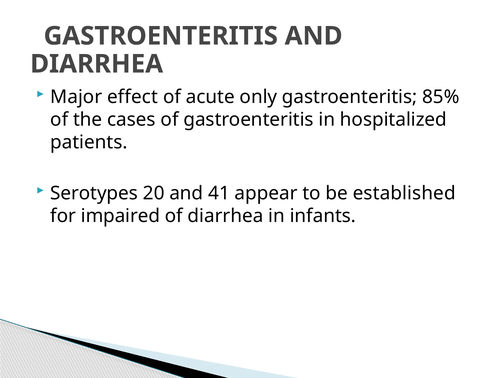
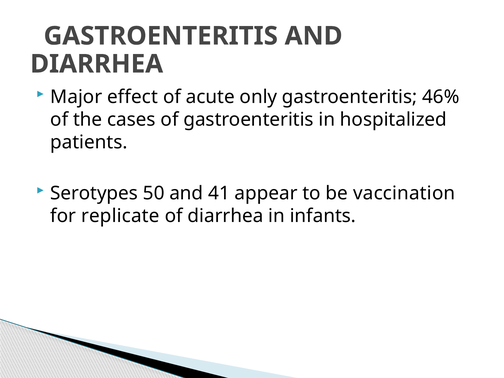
85%: 85% -> 46% (441, 97)
20: 20 -> 50 (154, 193)
established: established -> vaccination (404, 193)
impaired: impaired -> replicate (120, 216)
